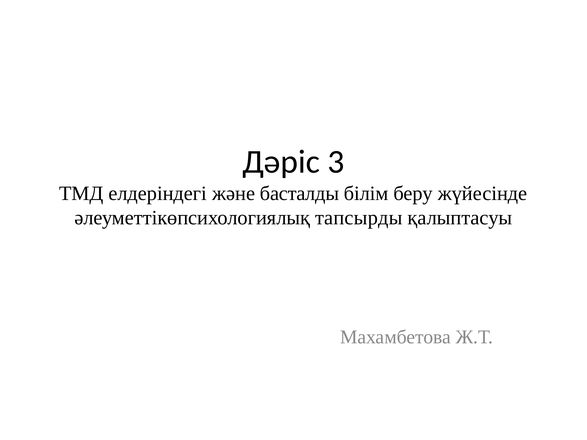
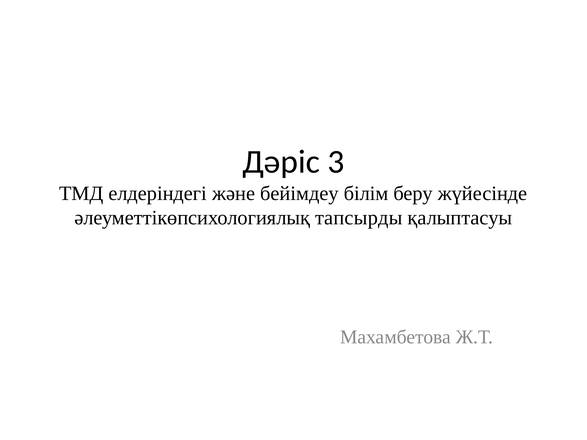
басталды: басталды -> бейімдеу (299, 193)
